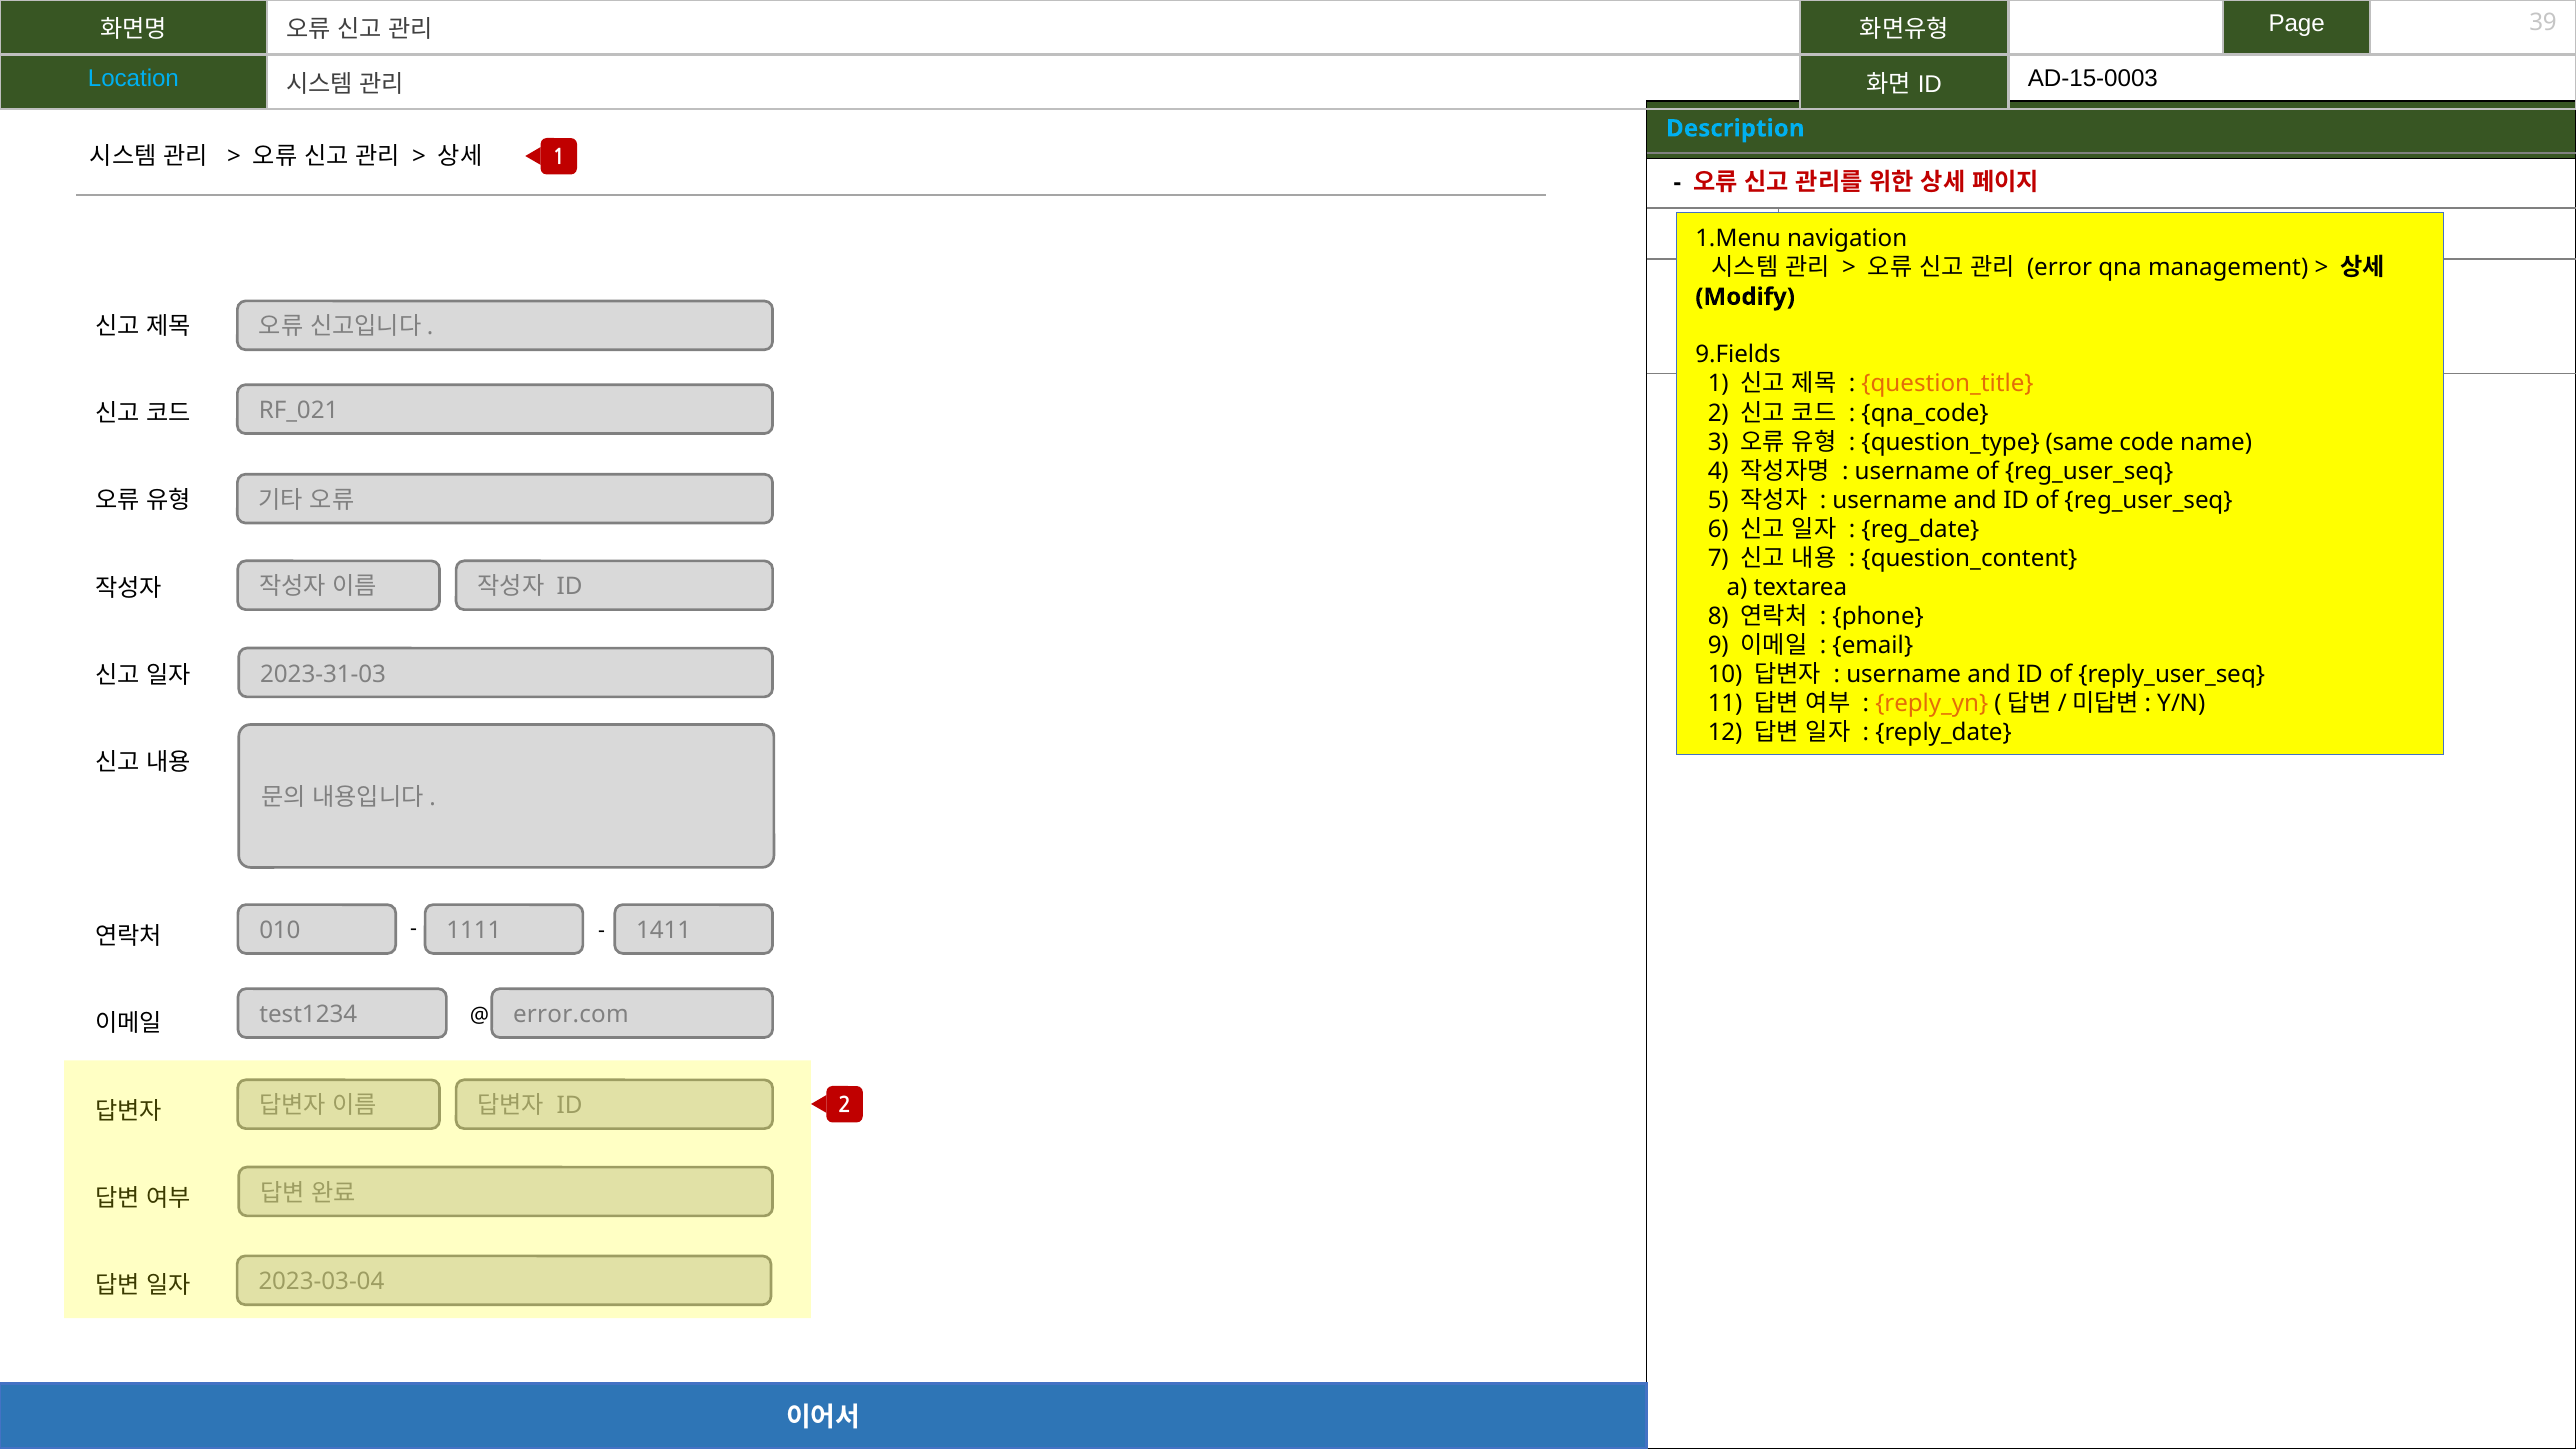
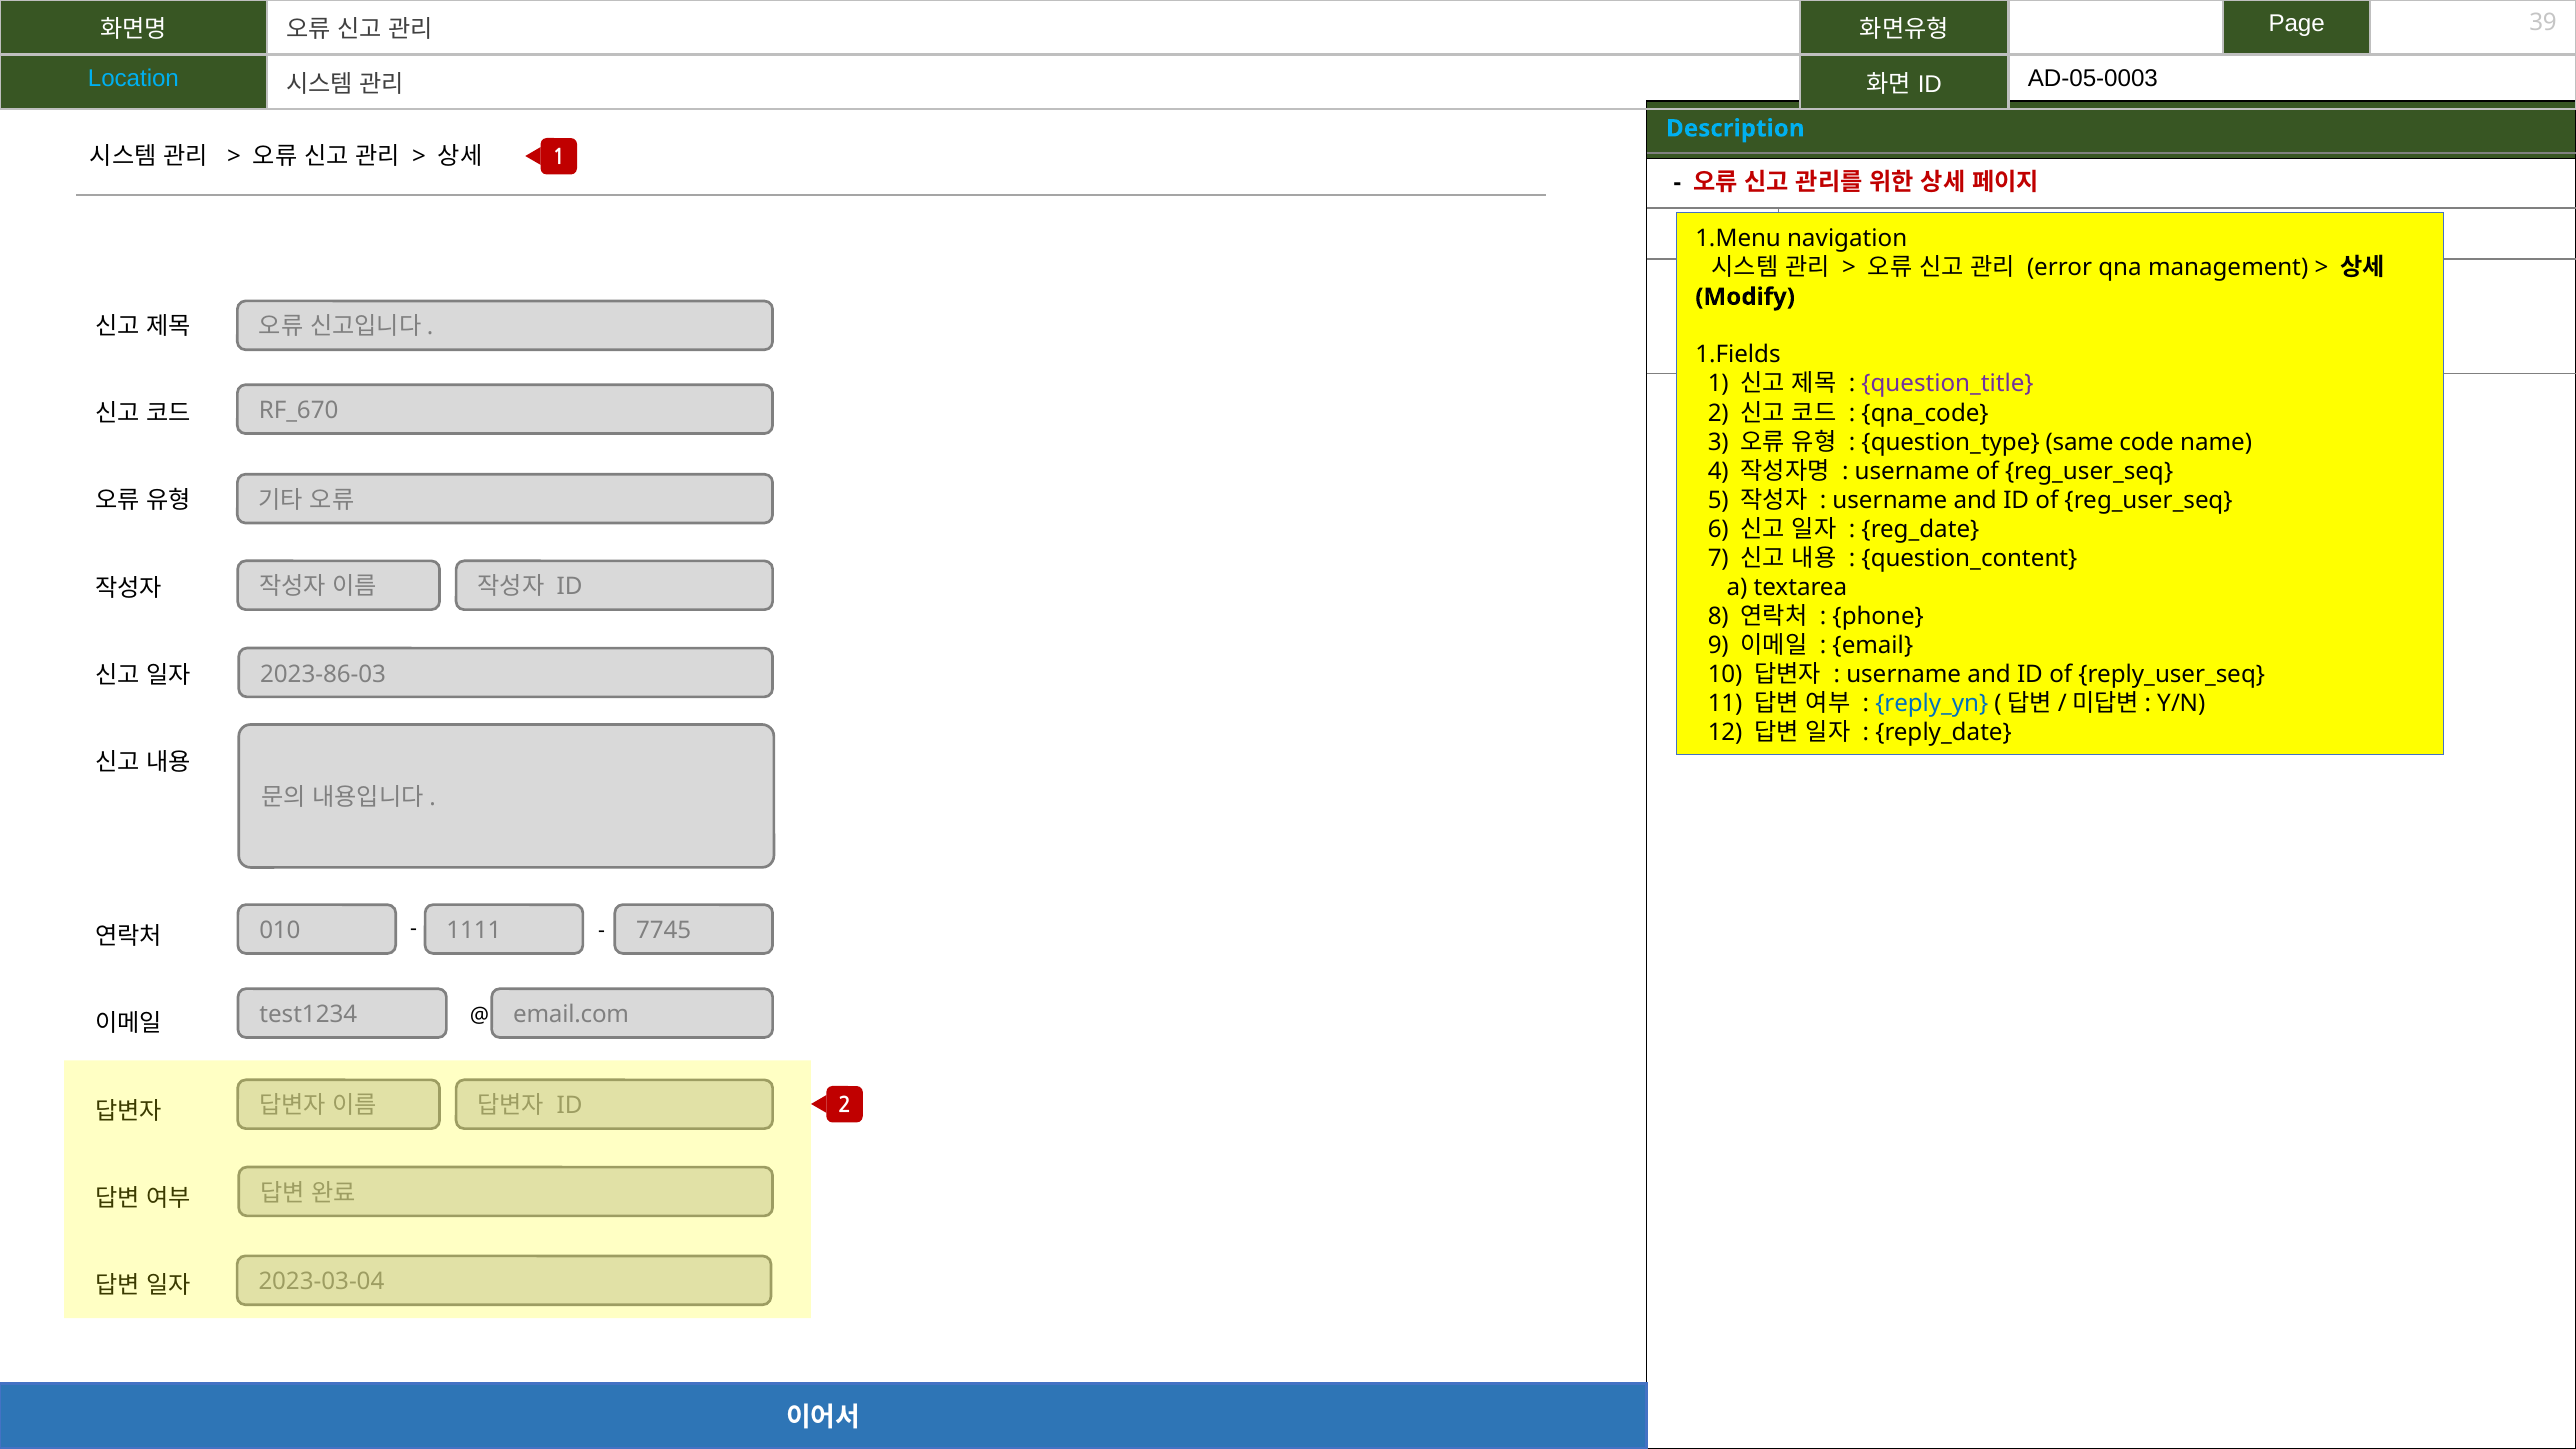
AD-15-0003: AD-15-0003 -> AD-05-0003 (2093, 78)
9.Fields: 9.Fields -> 1.Fields (1738, 355)
question_title colour: orange -> purple (1948, 384)
RF_021: RF_021 -> RF_670 (299, 411)
2023-31-03: 2023-31-03 -> 2023-86-03 (323, 674)
reply_yn colour: orange -> blue (1932, 704)
1411: 1411 -> 7745 (664, 931)
error.com: error.com -> email.com (571, 1015)
